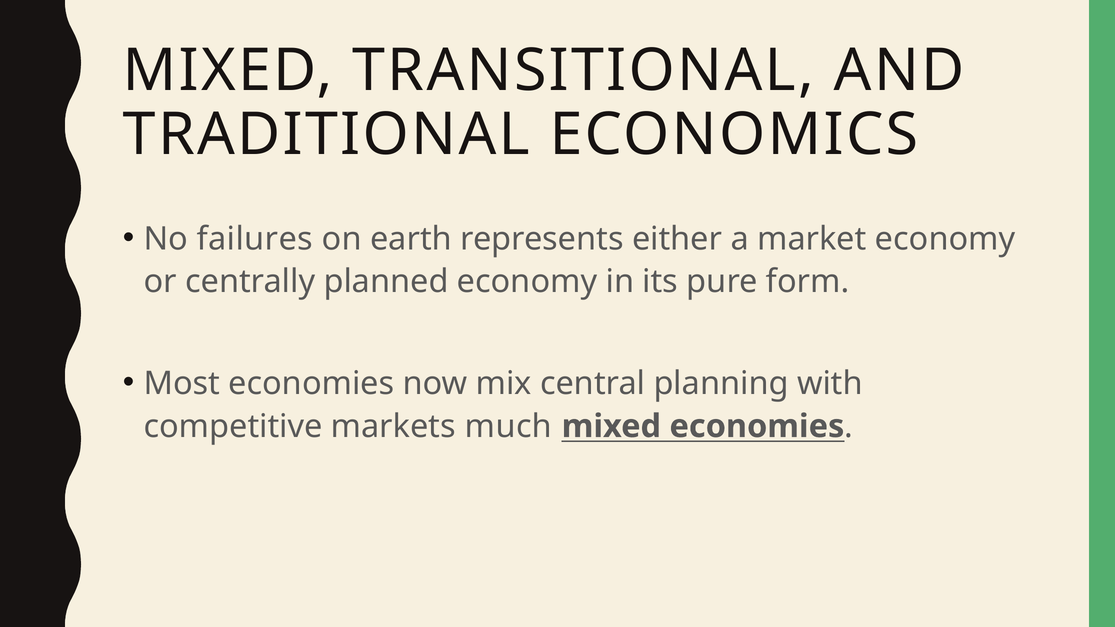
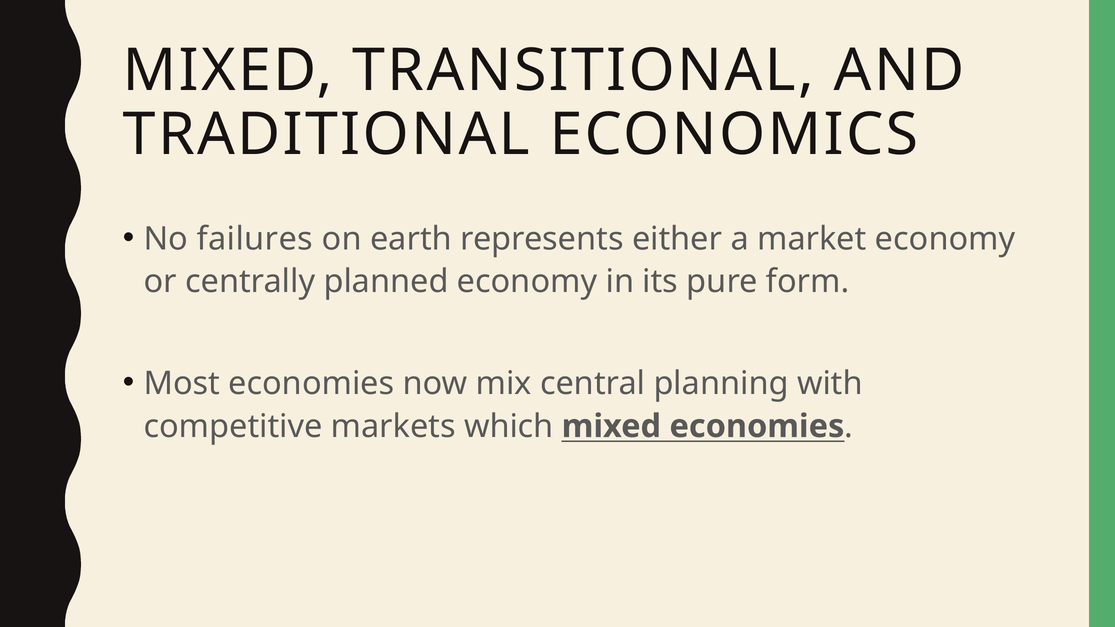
much: much -> which (509, 426)
